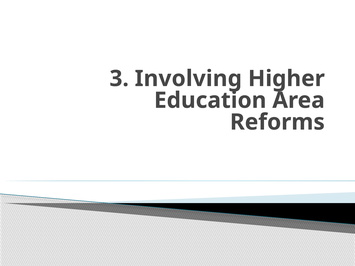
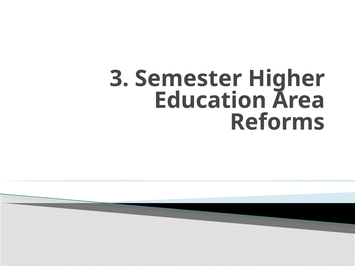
Involving: Involving -> Semester (188, 79)
